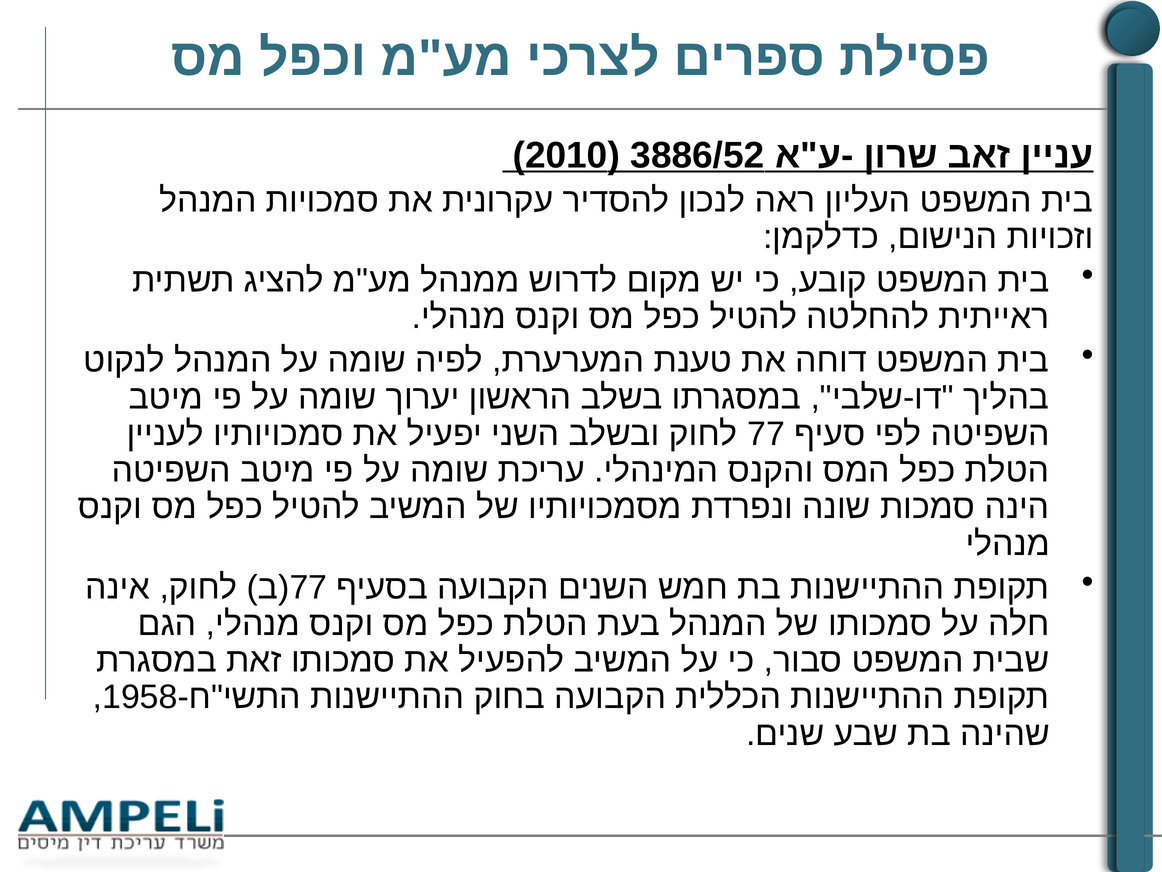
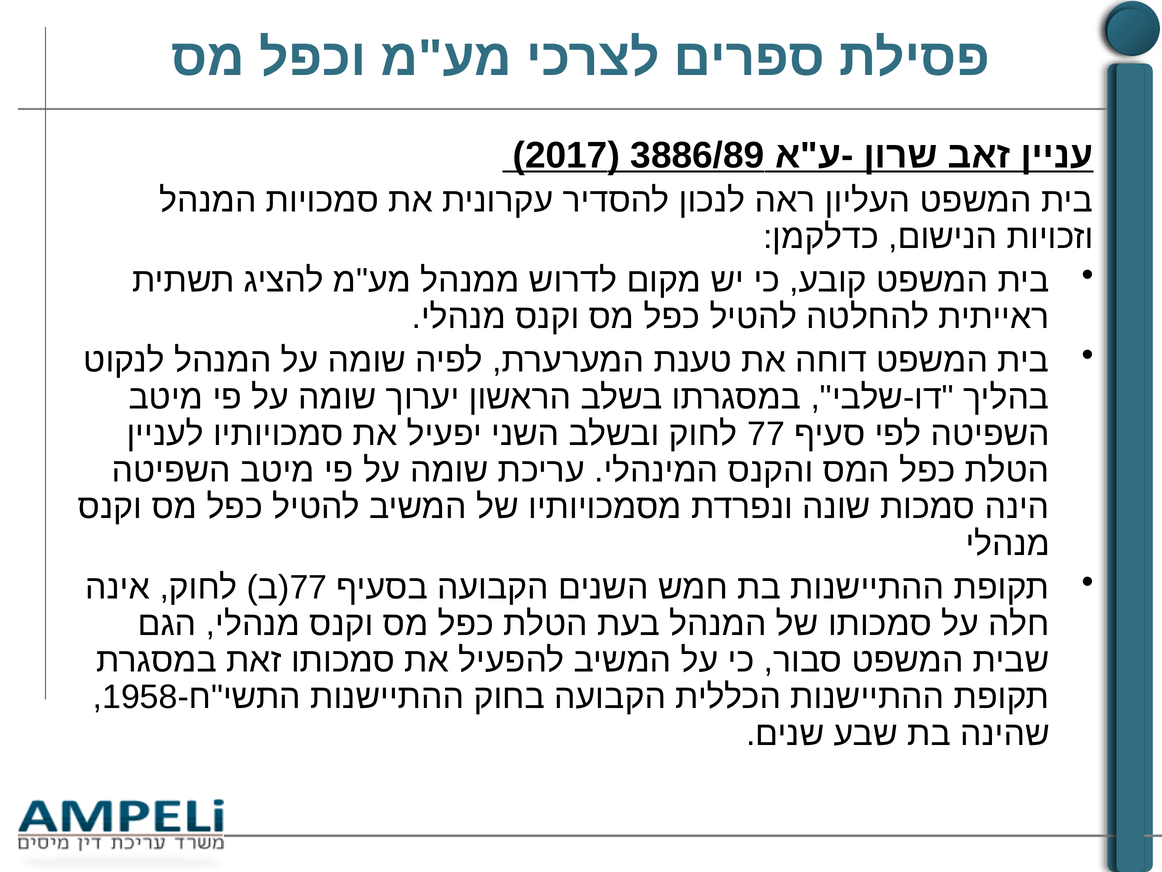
2010: 2010 -> 2017 (566, 155)
3886/52: 3886/52 -> 3886/89 (697, 155)
